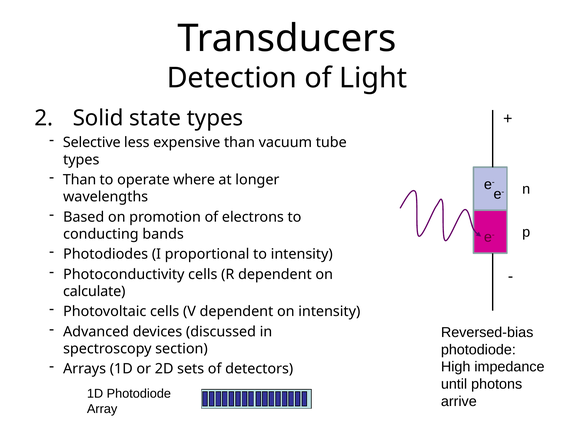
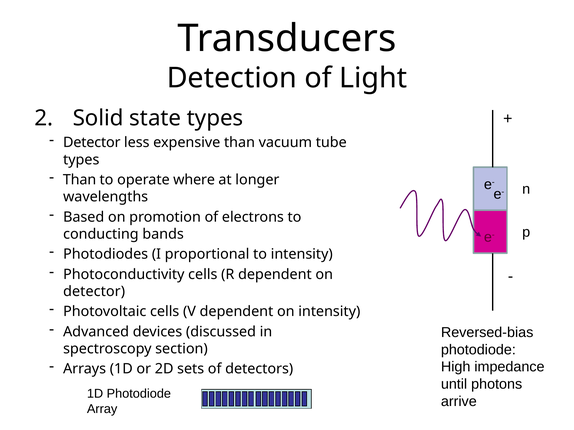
Selective: Selective -> Detector (92, 143)
calculate: calculate -> detector (94, 292)
